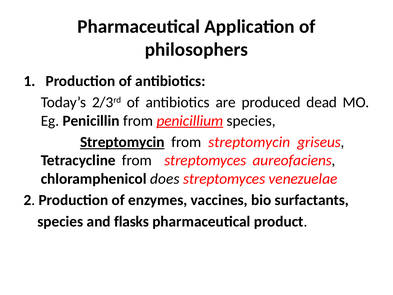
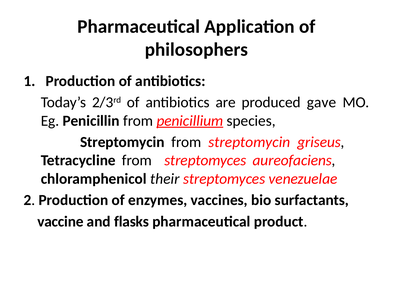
dead: dead -> gave (322, 102)
Streptomycin underline: present -> none (122, 142)
does: does -> their (165, 179)
species: species -> vaccine (60, 221)
